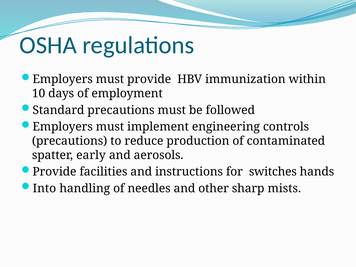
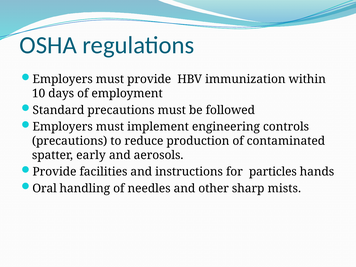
switches: switches -> particles (273, 172)
Into: Into -> Oral (45, 188)
